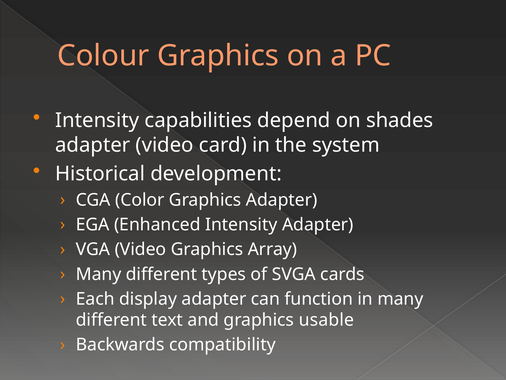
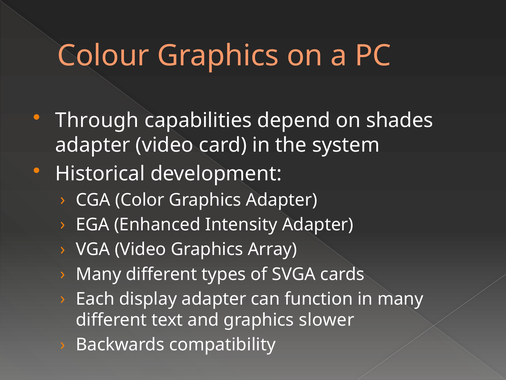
Intensity: Intensity -> Through (97, 120)
usable: usable -> slower (327, 320)
